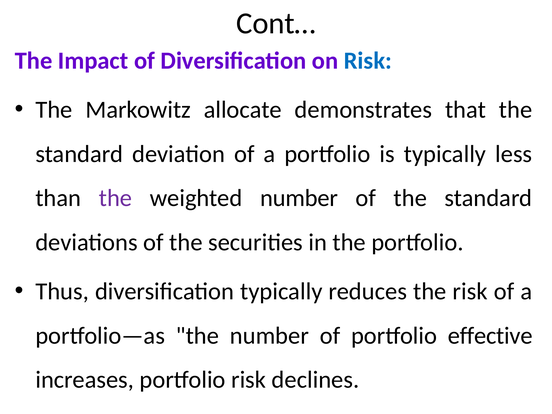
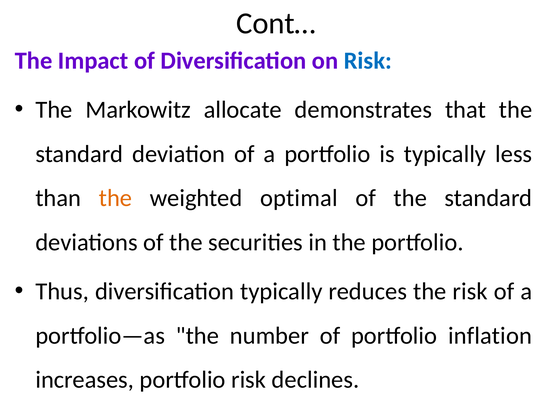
the colour: purple -> orange (115, 198)
weighted number: number -> optimal (299, 198)
effective: effective -> inflation (490, 336)
